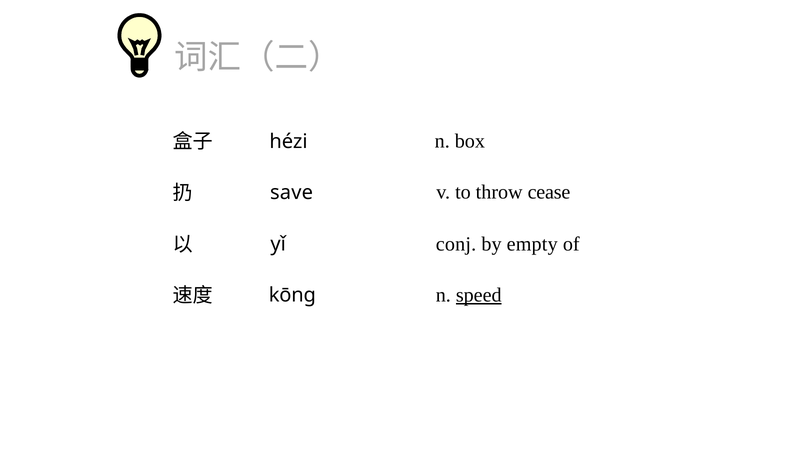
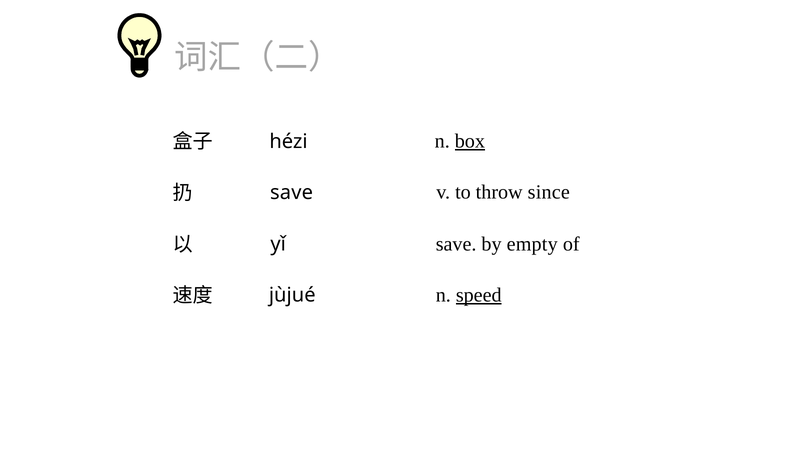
box underline: none -> present (470, 141)
cease: cease -> since (549, 192)
conj: conj -> save (456, 244)
kōng: kōng -> jùjué (292, 295)
